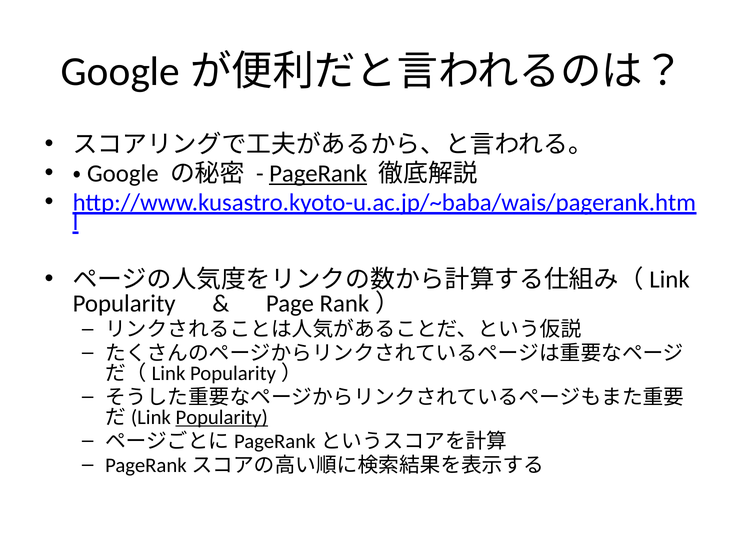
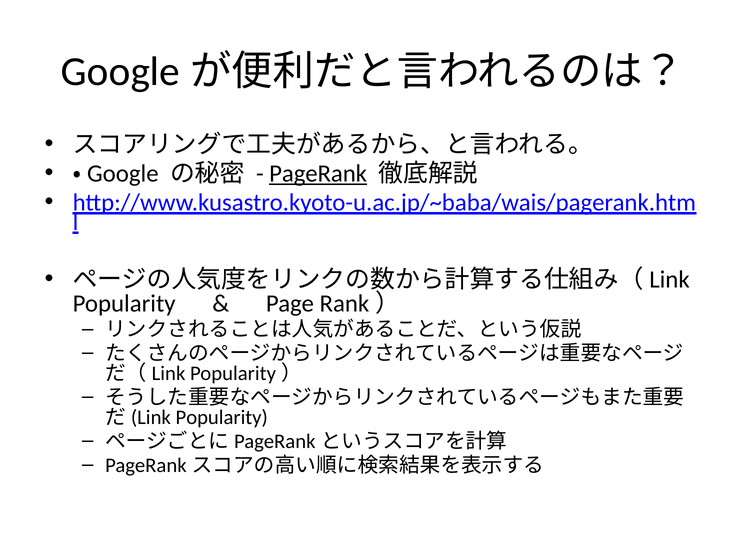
Popularity underline: present -> none (222, 418)
